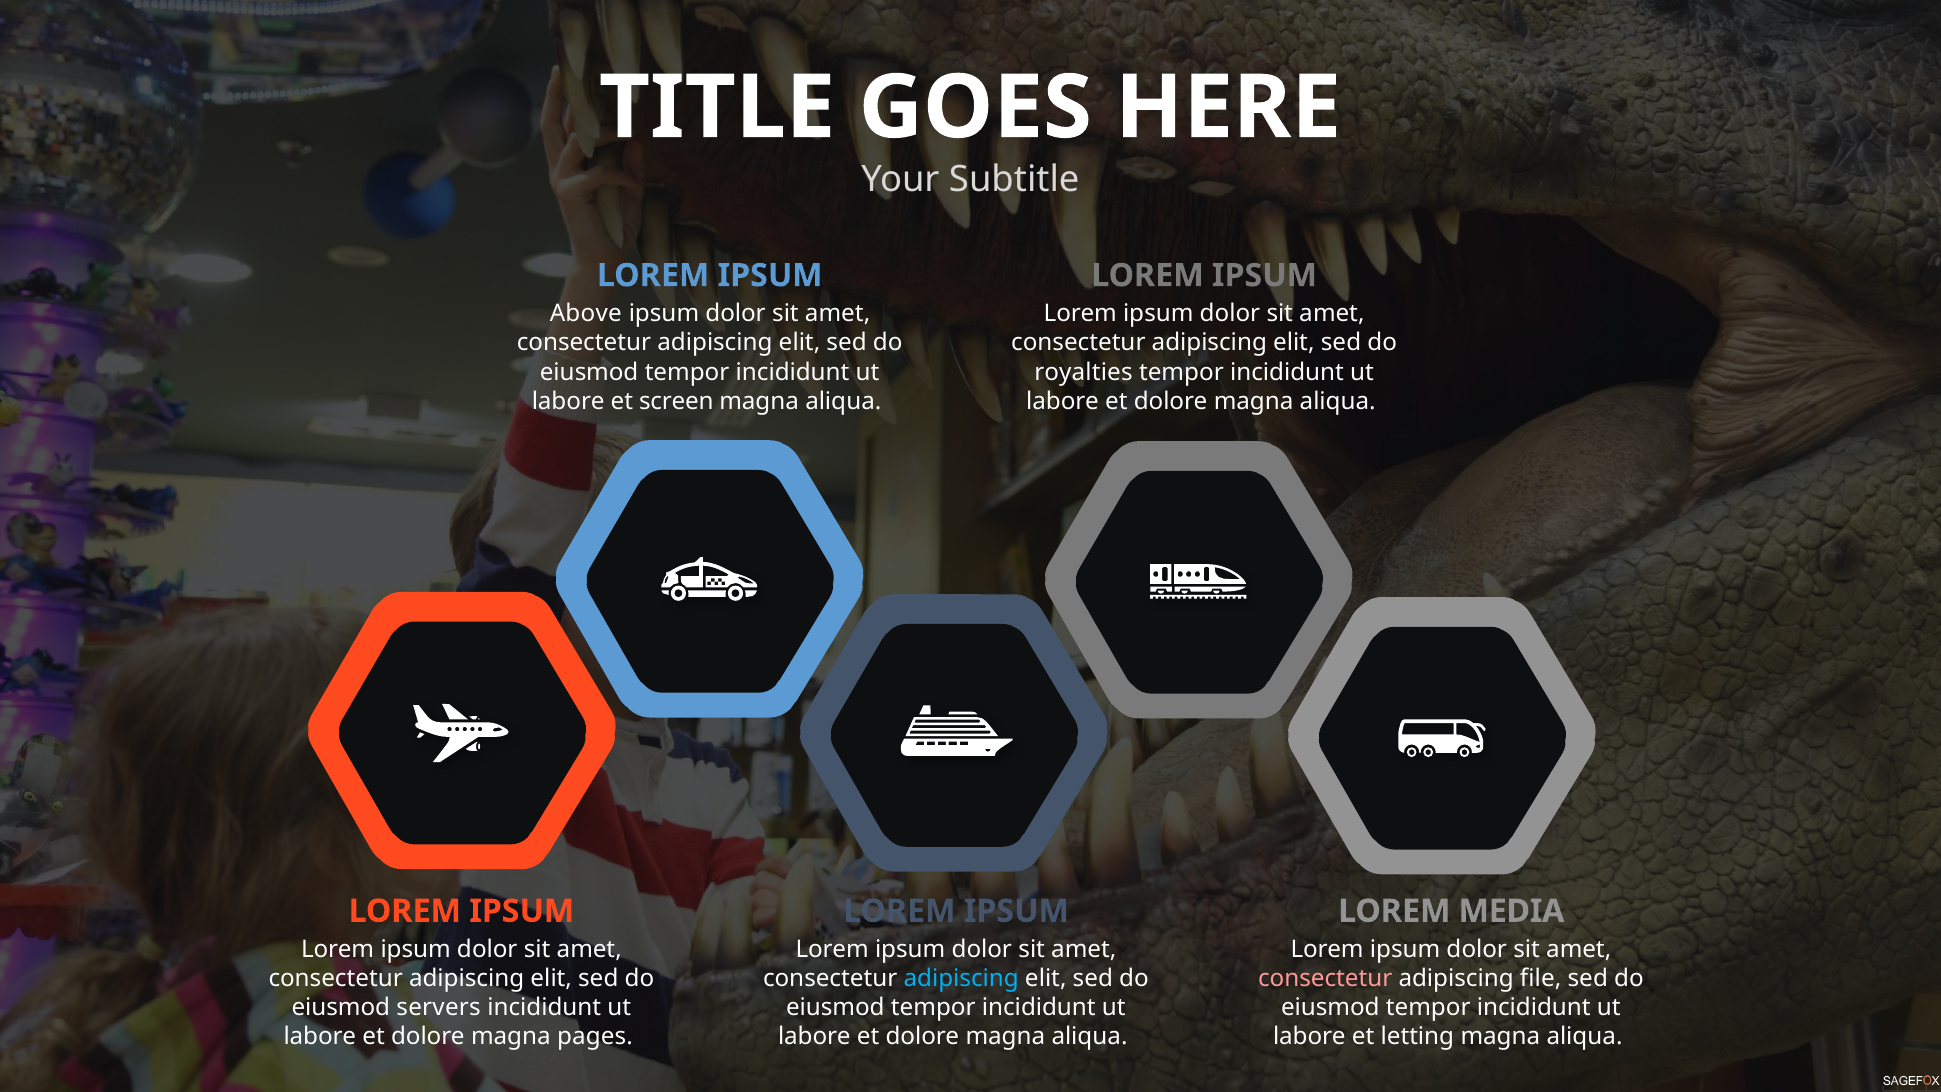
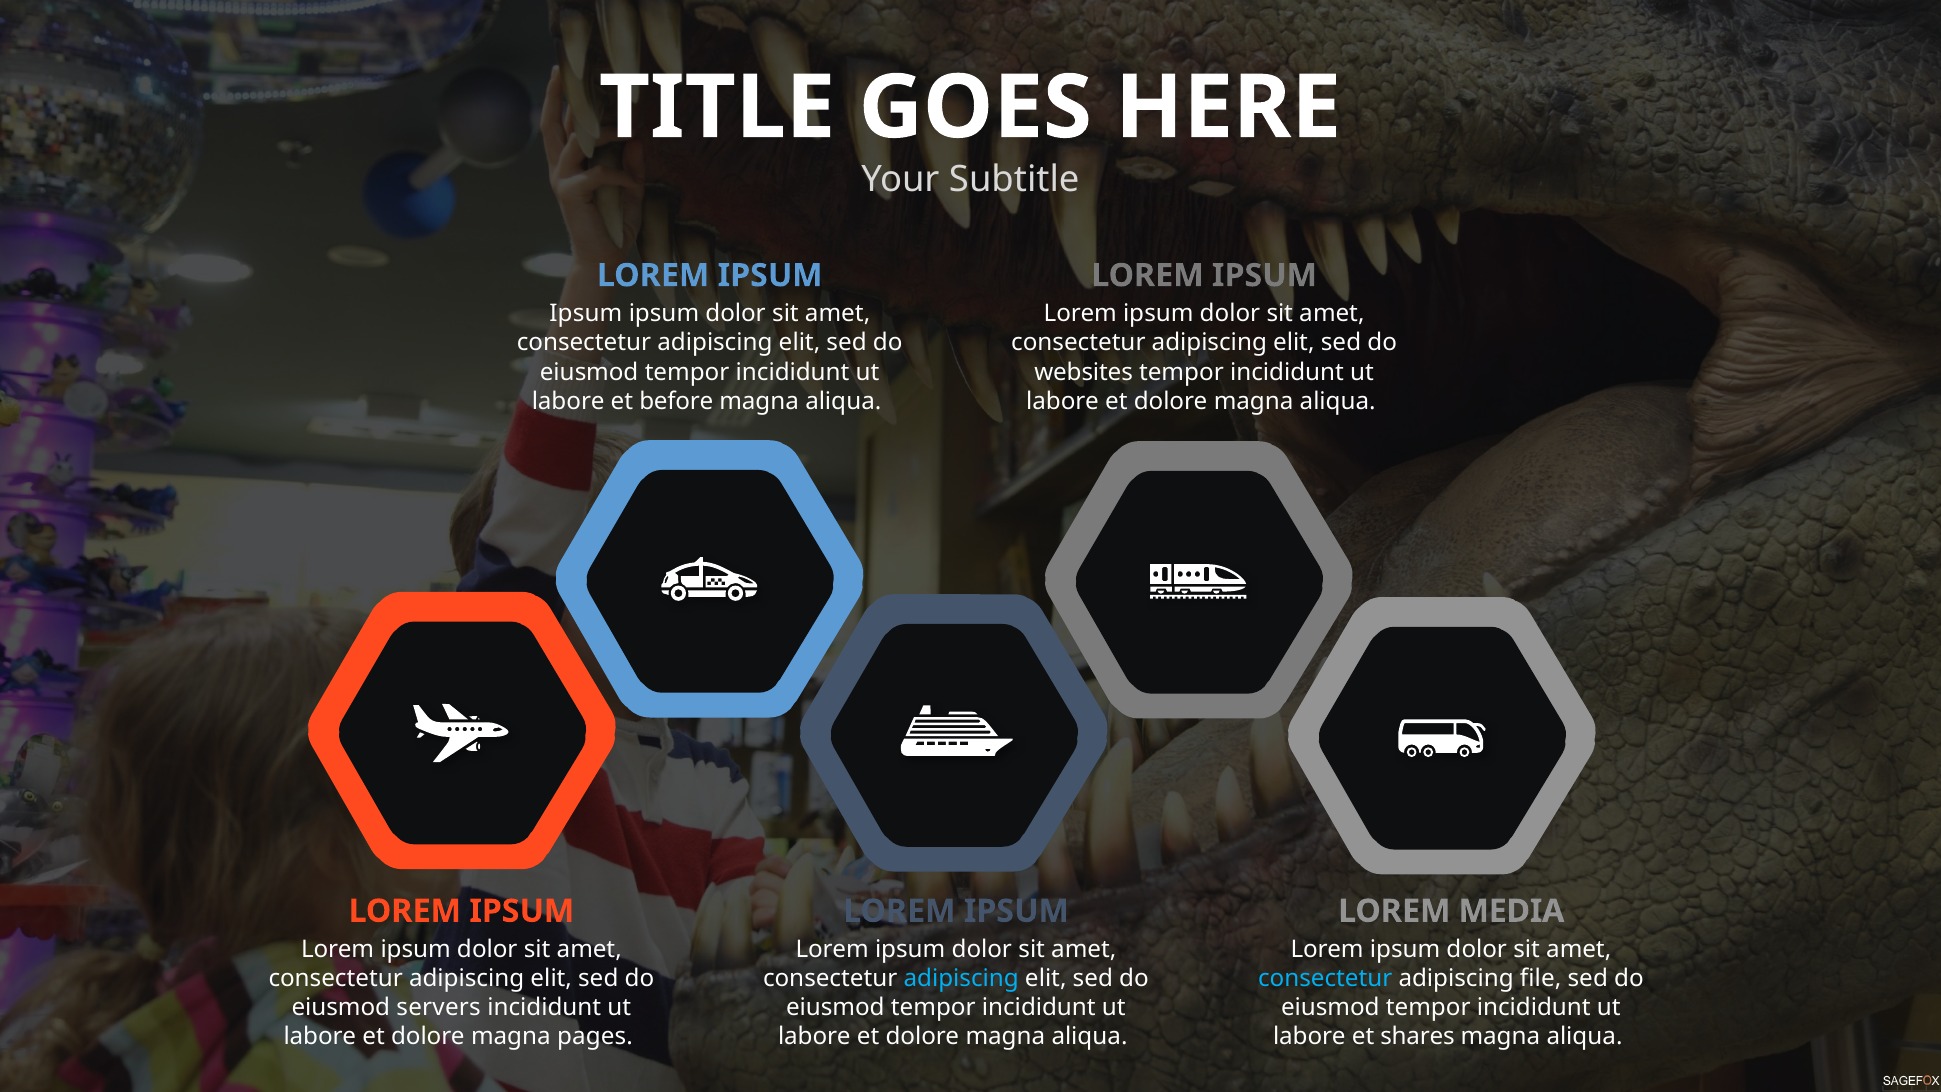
Above: Above -> Ipsum (586, 314)
royalties: royalties -> websites (1084, 372)
screen: screen -> before (676, 401)
consectetur colour: pink -> light blue (1325, 978)
letting: letting -> shares (1417, 1037)
